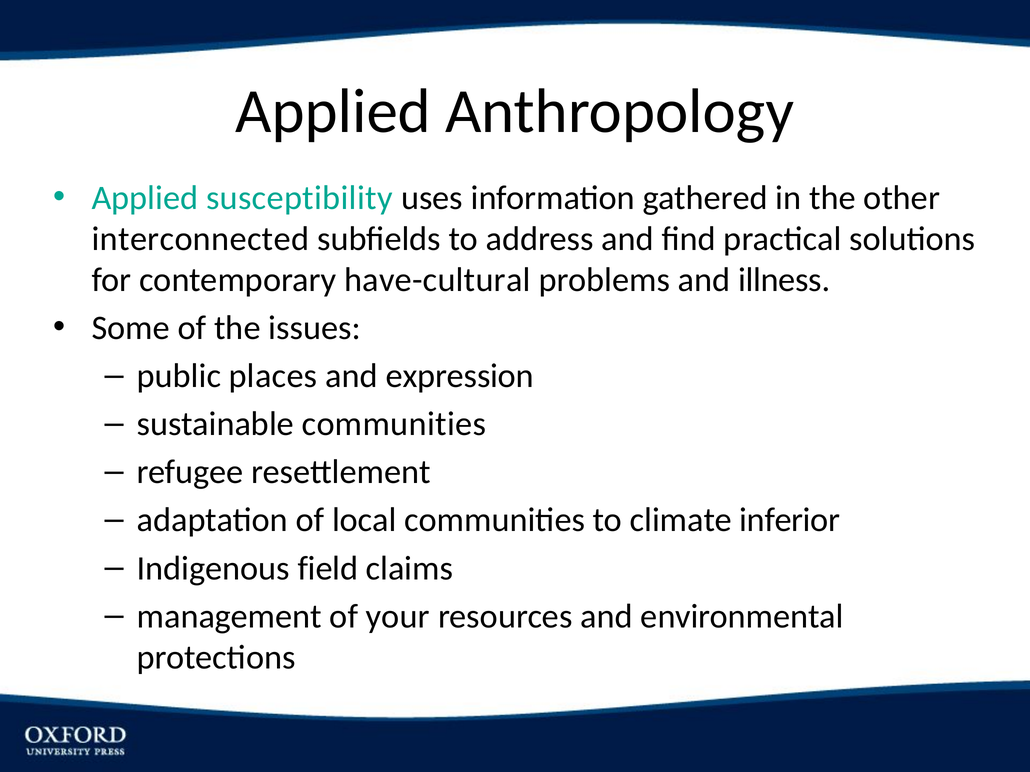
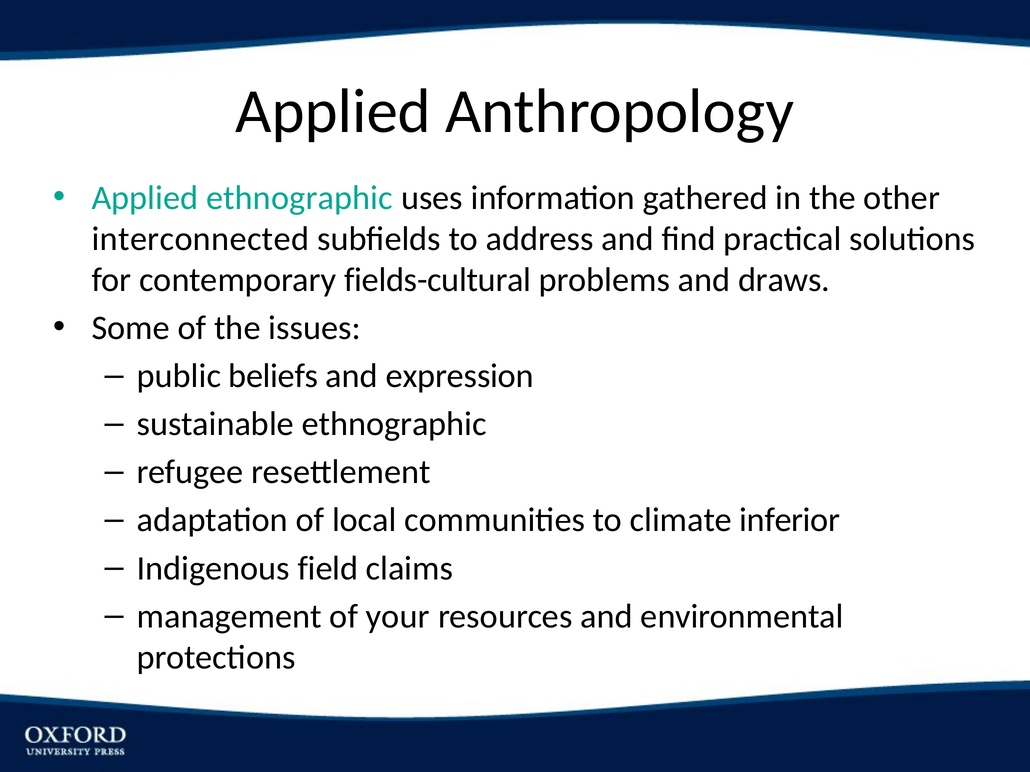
Applied susceptibility: susceptibility -> ethnographic (300, 198)
have-cultural: have-cultural -> fields-cultural (438, 280)
illness: illness -> draws (784, 280)
places: places -> beliefs (273, 376)
sustainable communities: communities -> ethnographic (394, 424)
